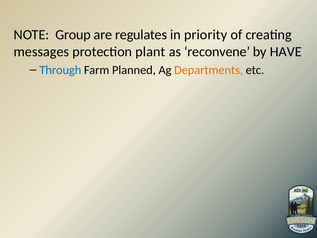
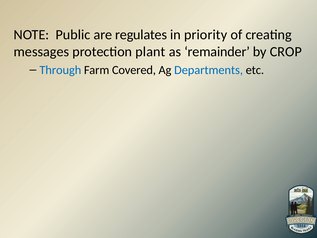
Group: Group -> Public (73, 35)
reconvene: reconvene -> remainder (217, 52)
HAVE: HAVE -> CROP (286, 52)
Planned: Planned -> Covered (134, 70)
Departments colour: orange -> blue (209, 70)
